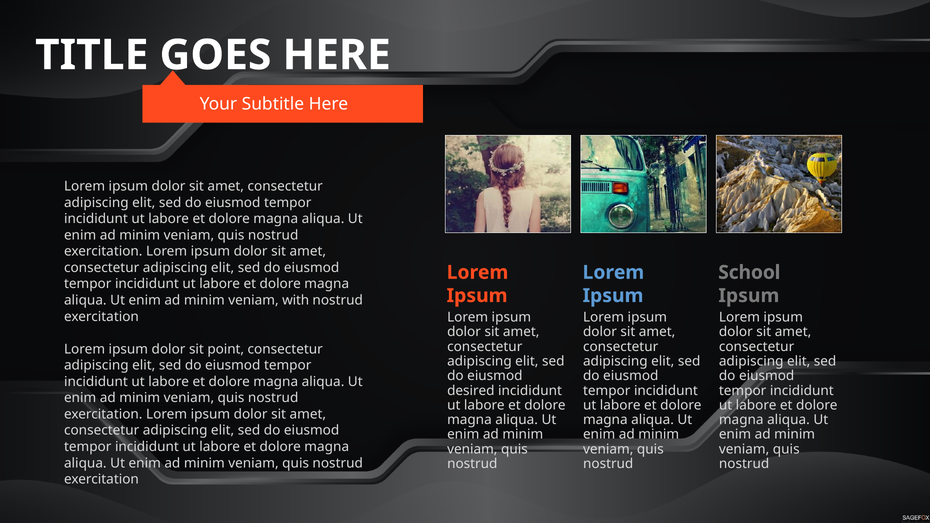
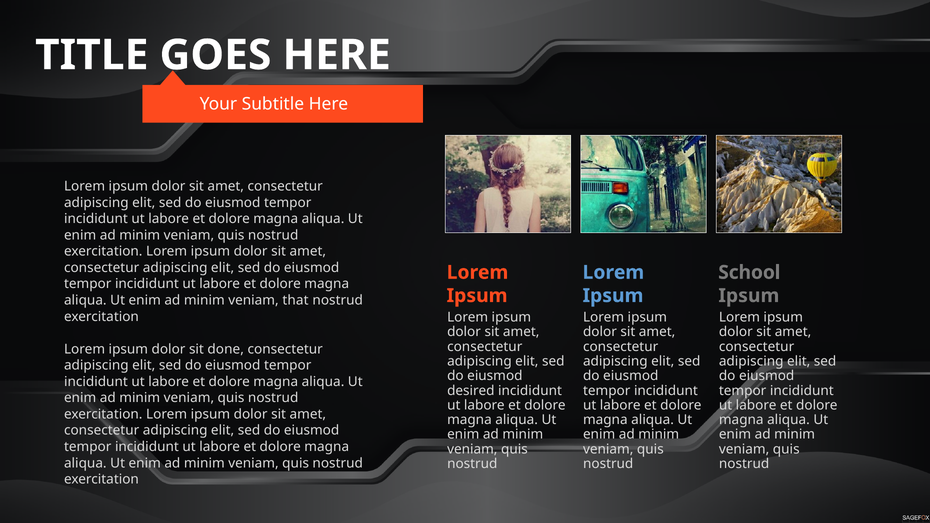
with: with -> that (296, 300)
point: point -> done (226, 349)
